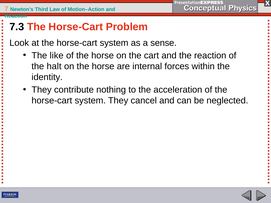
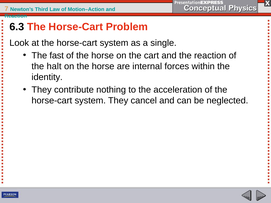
7.3: 7.3 -> 6.3 (17, 27)
sense: sense -> single (163, 43)
like: like -> fast (57, 56)
